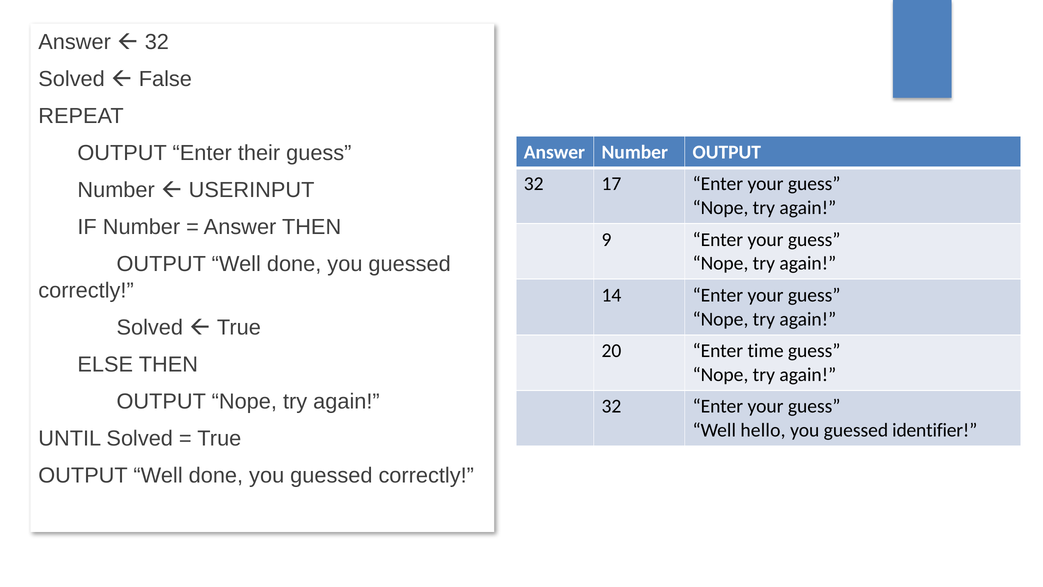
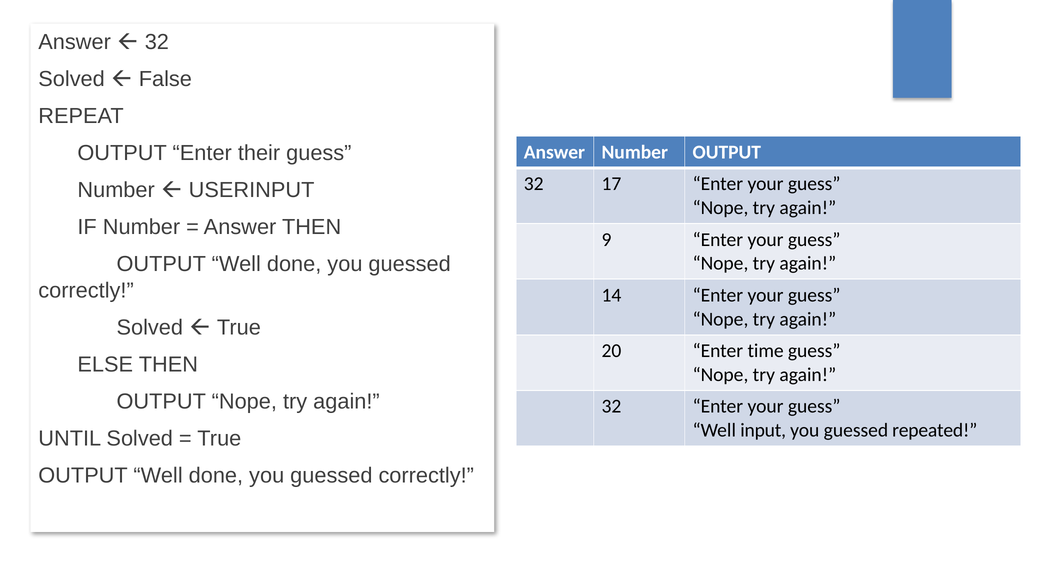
hello: hello -> input (763, 430)
identifier: identifier -> repeated (935, 430)
